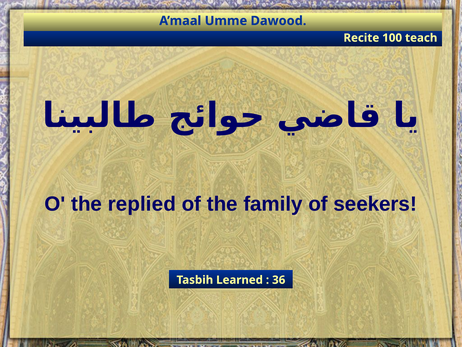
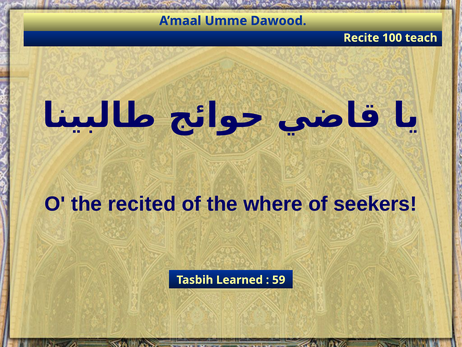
replied: replied -> recited (142, 204)
family: family -> where (273, 204)
36: 36 -> 59 (279, 280)
